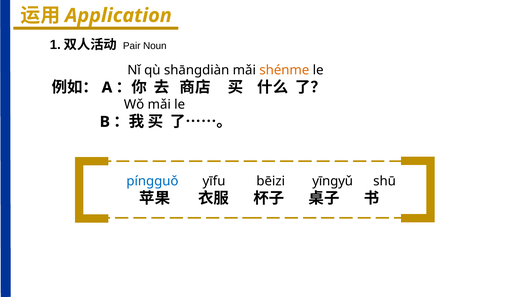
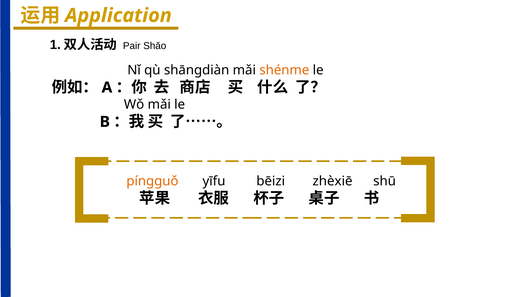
Noun: Noun -> Shǎo (155, 46)
píngguǒ colour: blue -> orange (152, 182)
yīngyǔ: yīngyǔ -> zhèxiē (333, 182)
